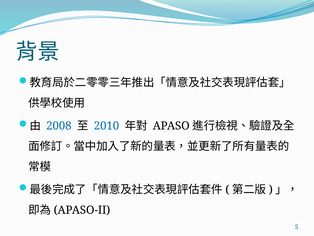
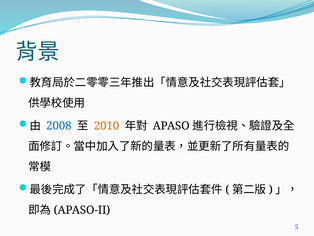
2010 colour: blue -> orange (106, 126)
